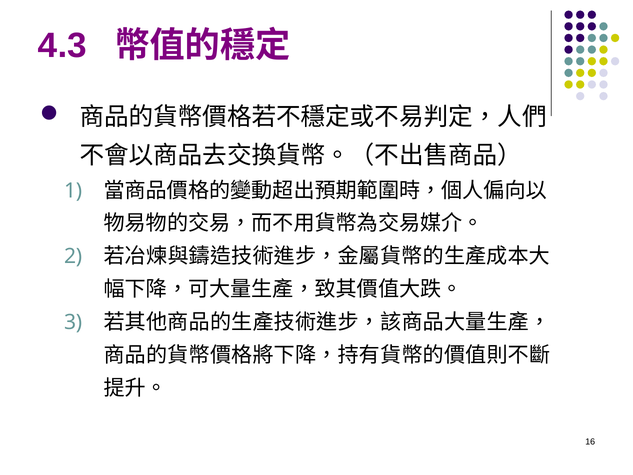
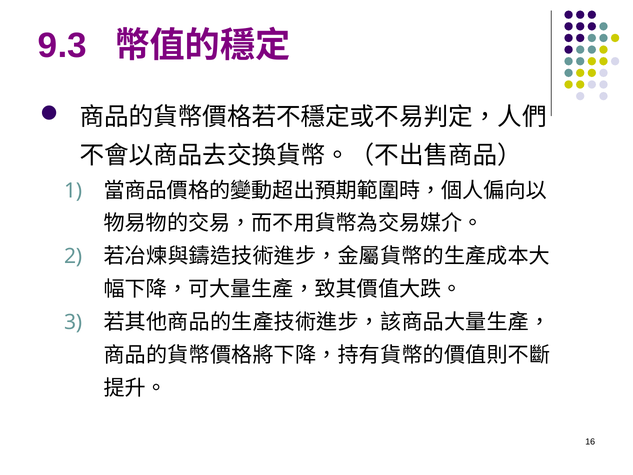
4.3: 4.3 -> 9.3 (62, 46)
